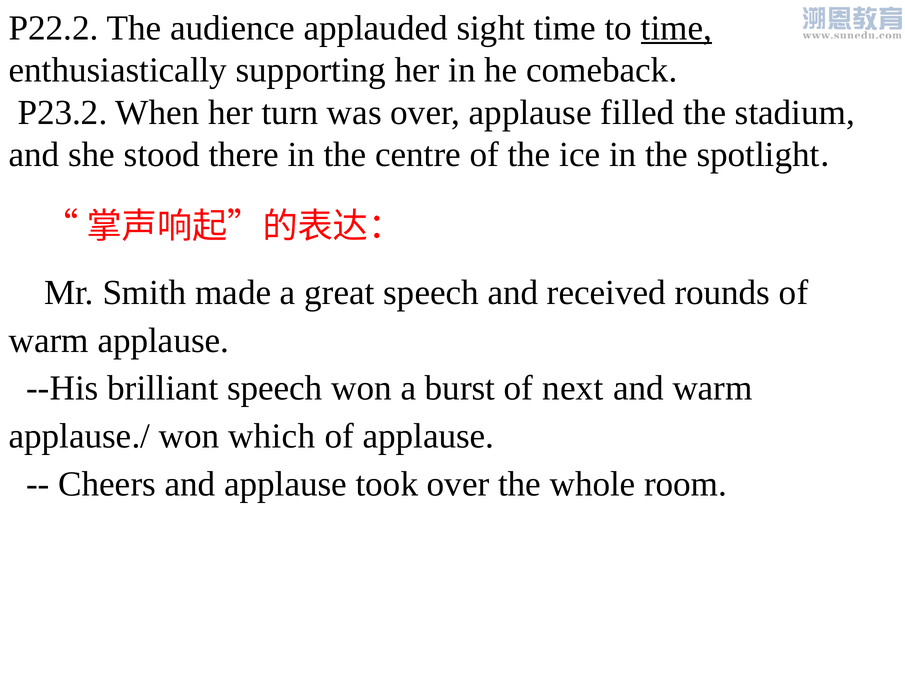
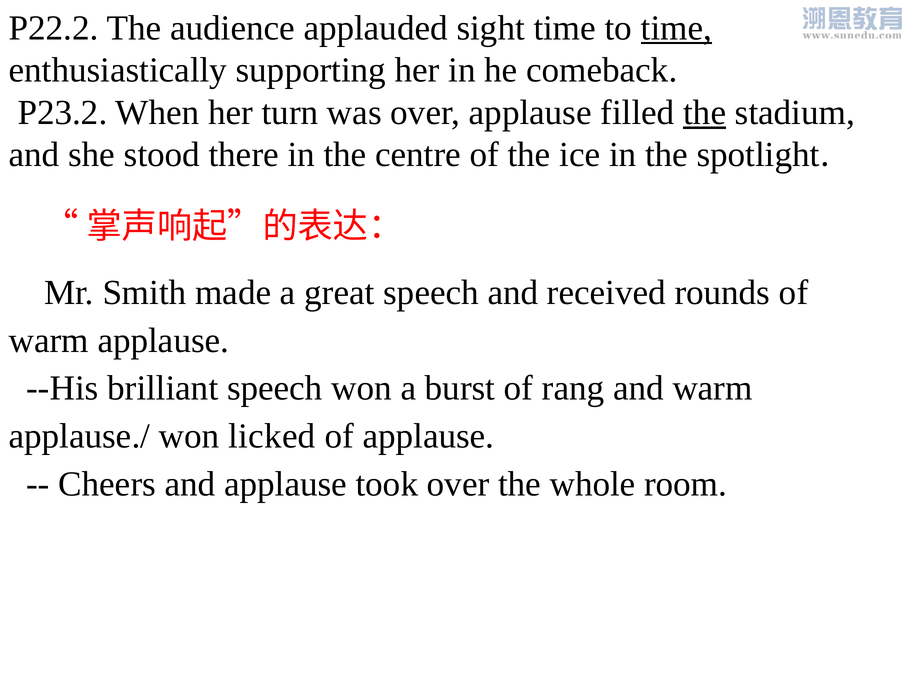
the underline: none -> present (705, 113)
next: next -> rang (573, 388)
which: which -> licked (272, 436)
